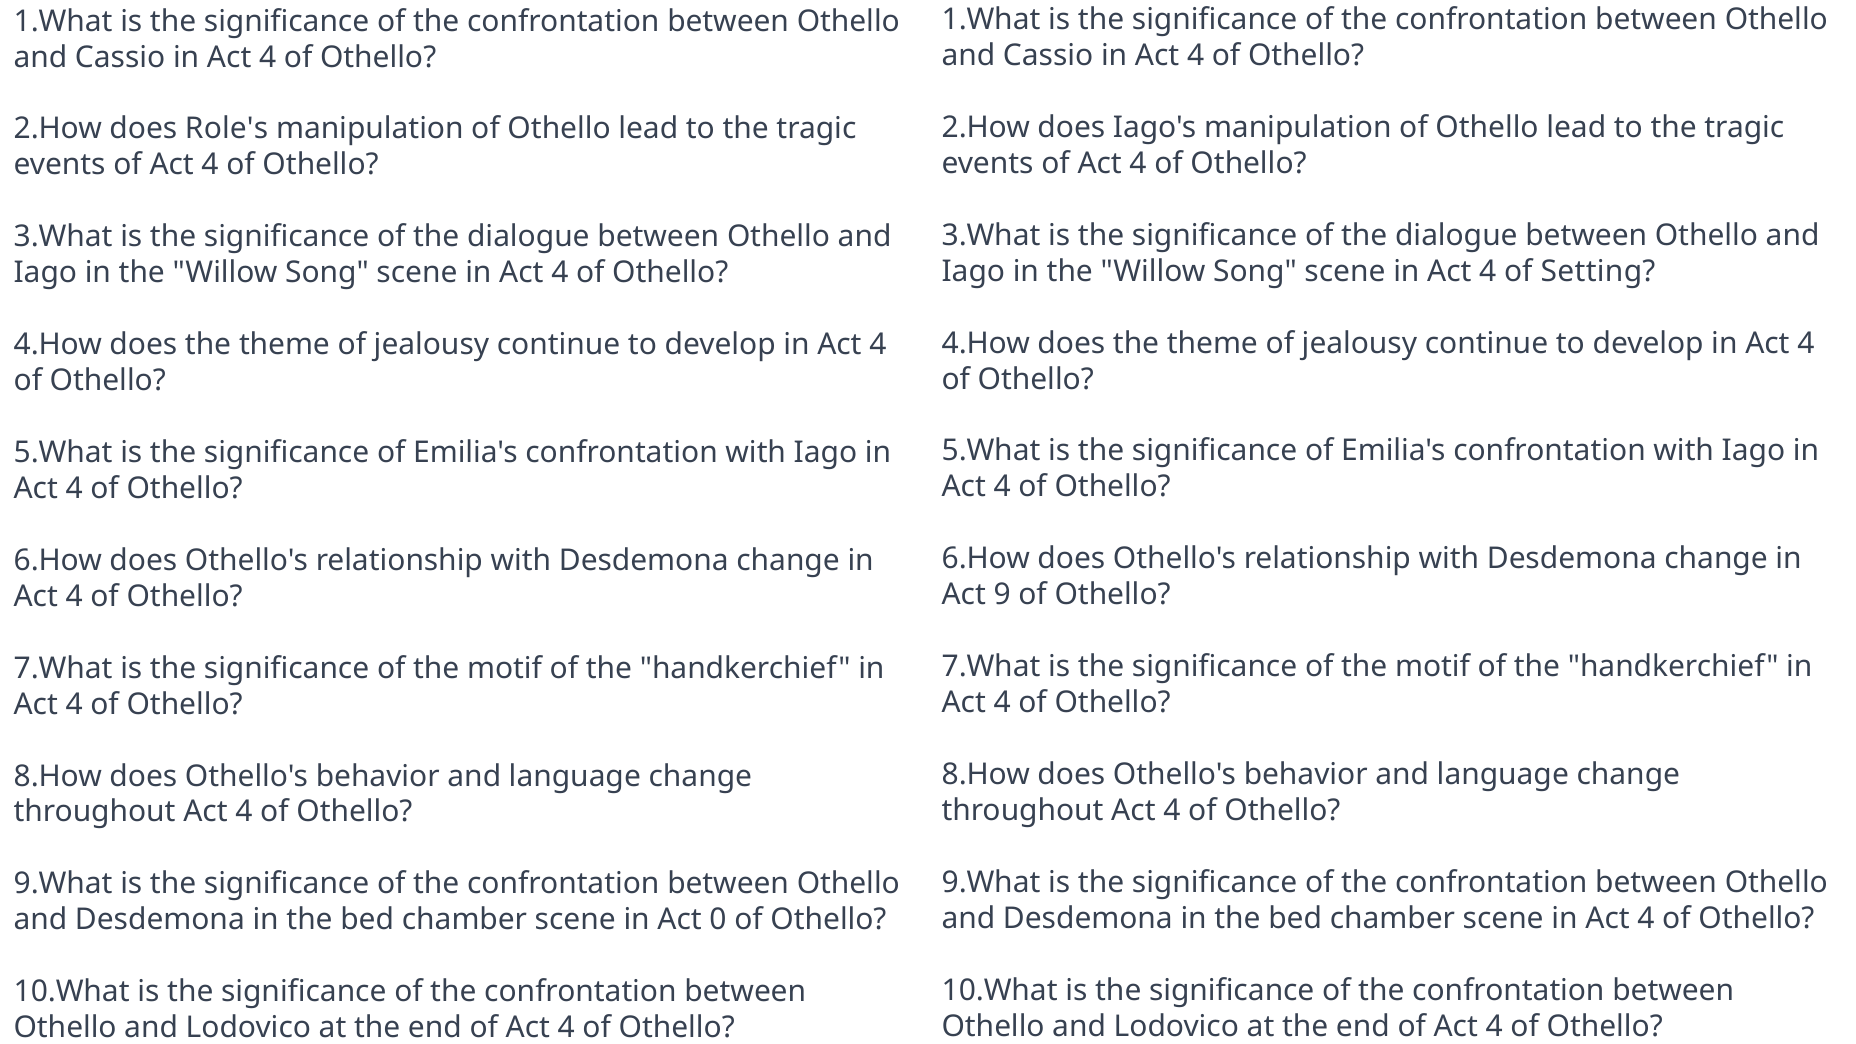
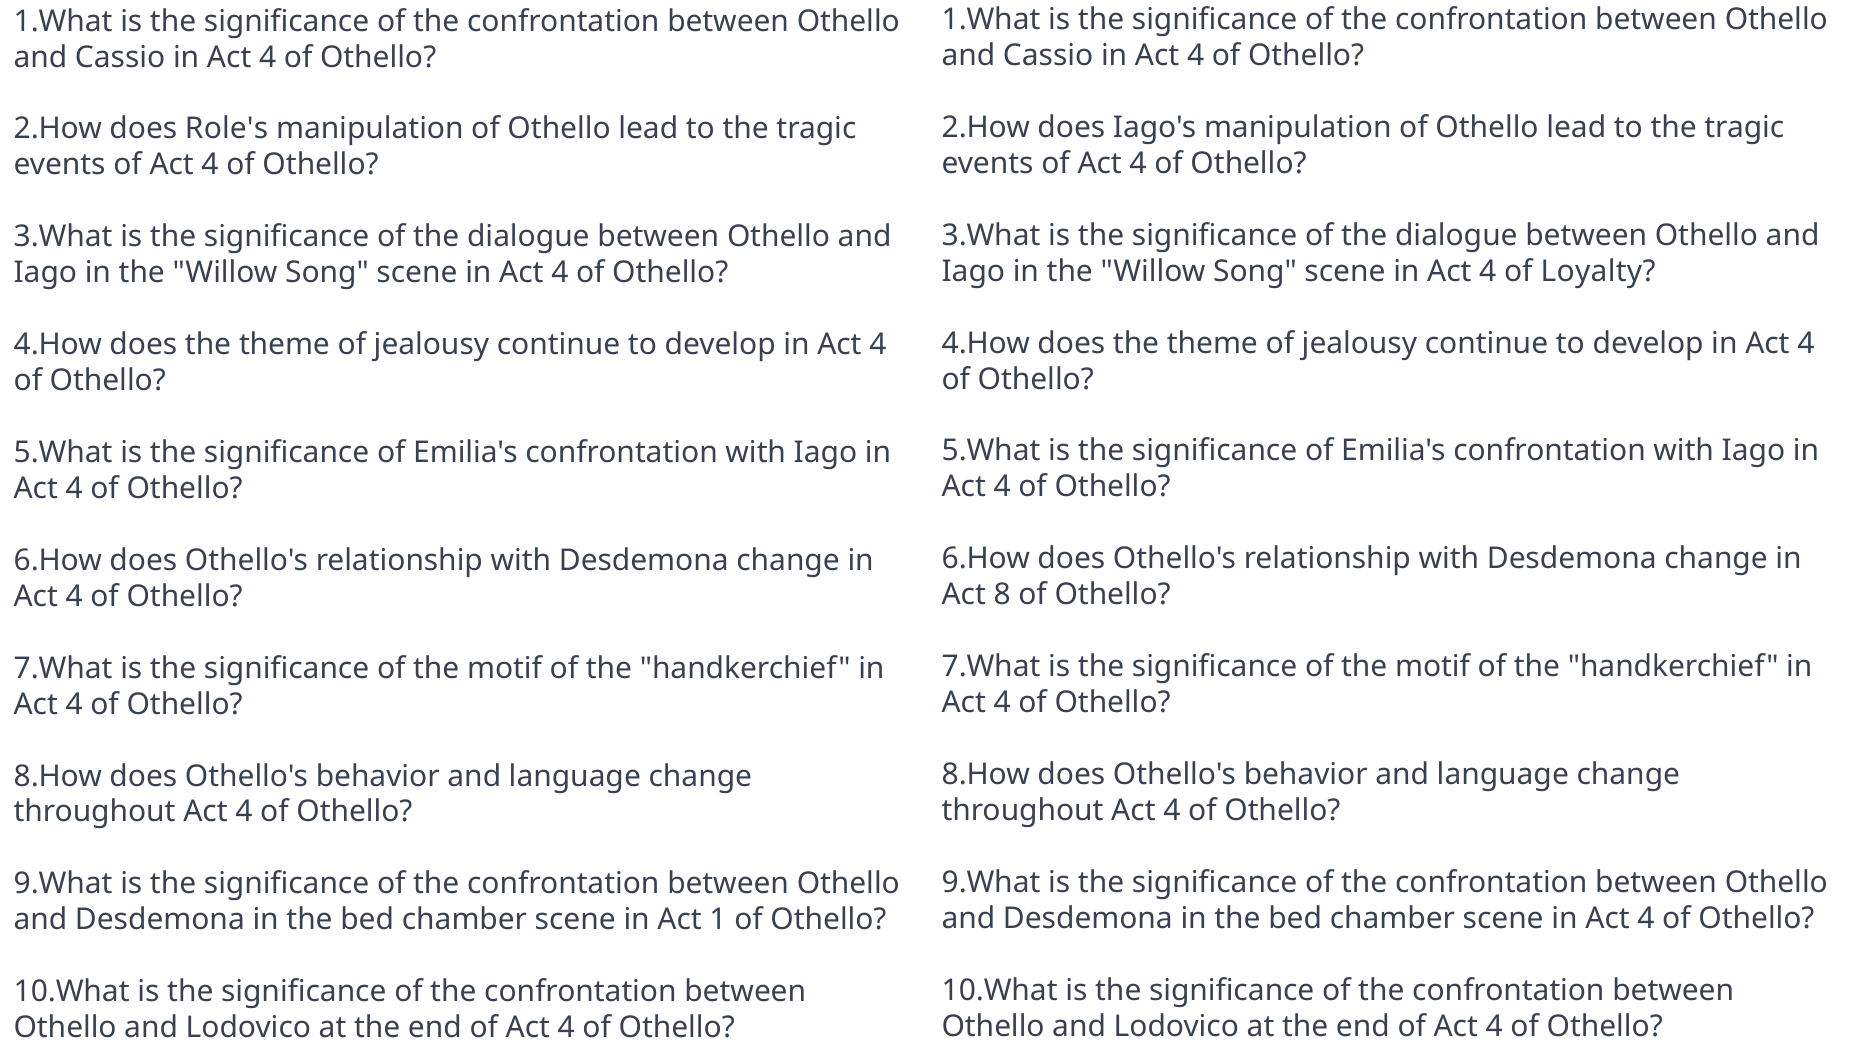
Setting: Setting -> Loyalty (1598, 271)
9: 9 -> 8 (1002, 595)
0: 0 -> 1 (718, 920)
